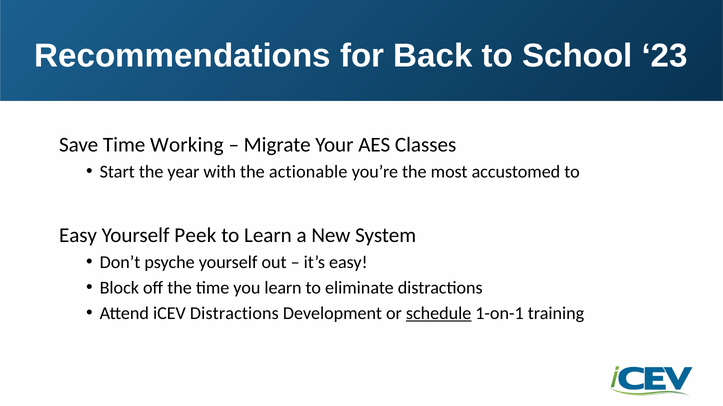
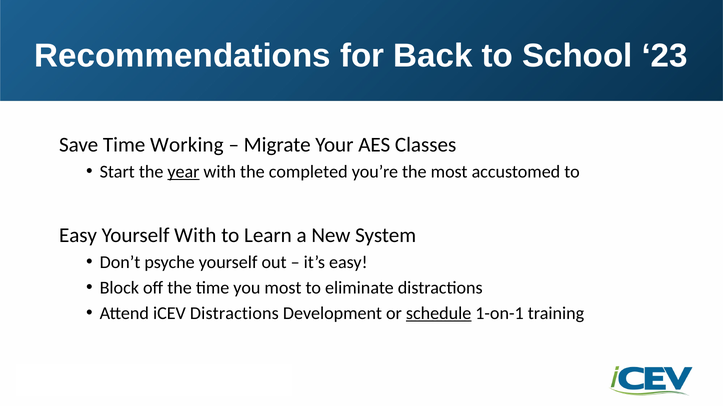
year underline: none -> present (183, 172)
actionable: actionable -> completed (308, 172)
Yourself Peek: Peek -> With (195, 236)
you learn: learn -> most (283, 288)
